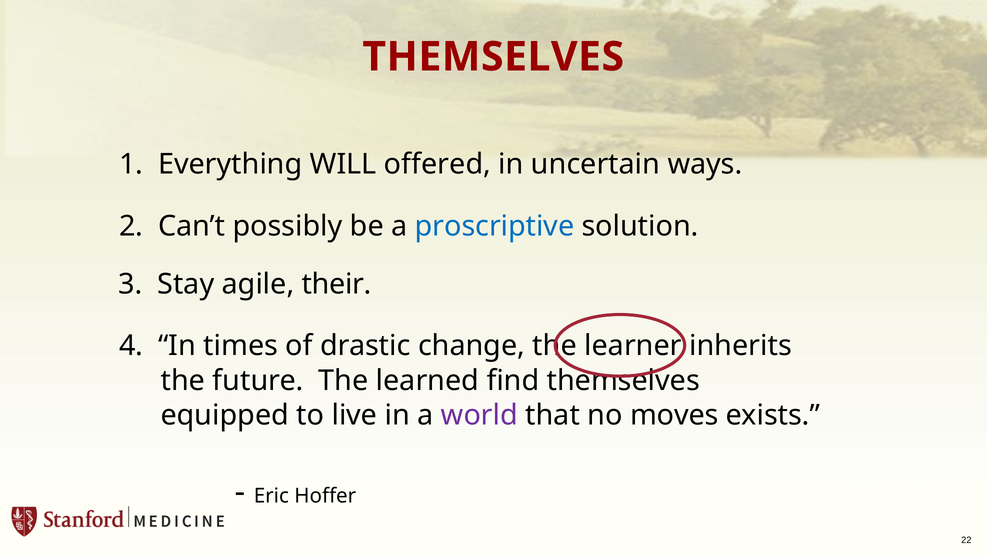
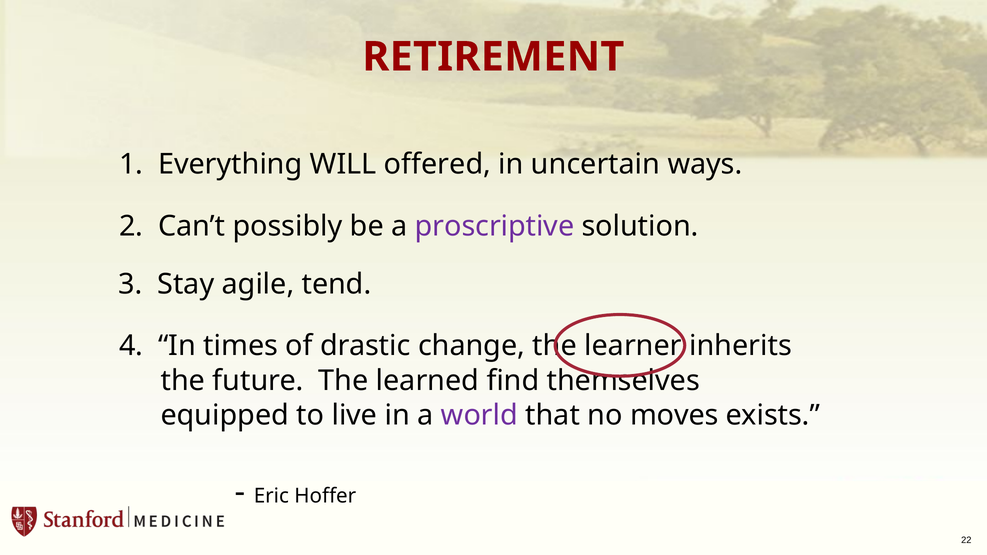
THEMSELVES: THEMSELVES -> RETIREMENT (493, 57)
proscriptive colour: blue -> purple (495, 226)
their: their -> tend (337, 284)
